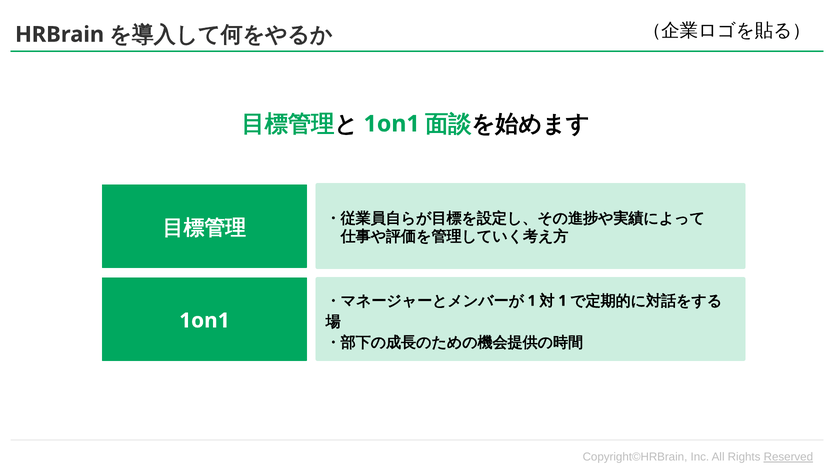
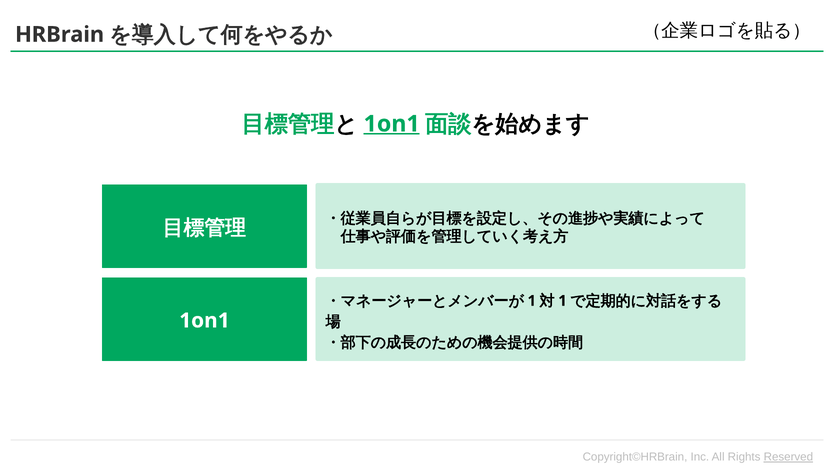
1on1 underline: none -> present (392, 124)
